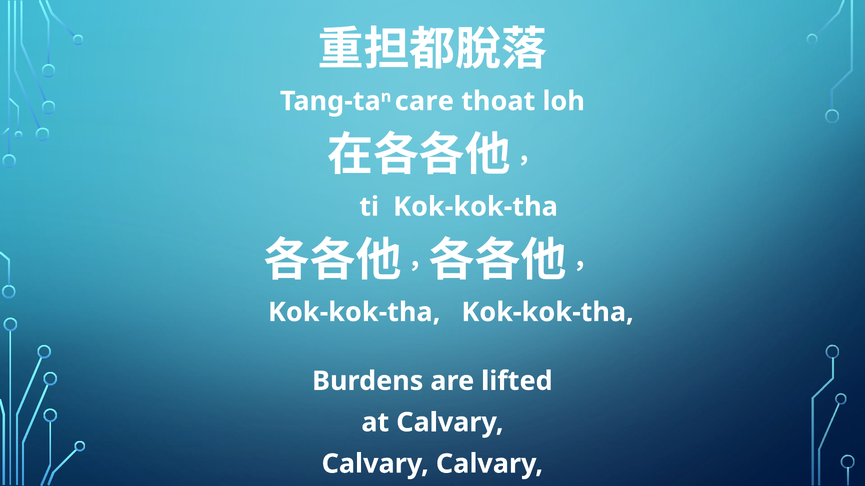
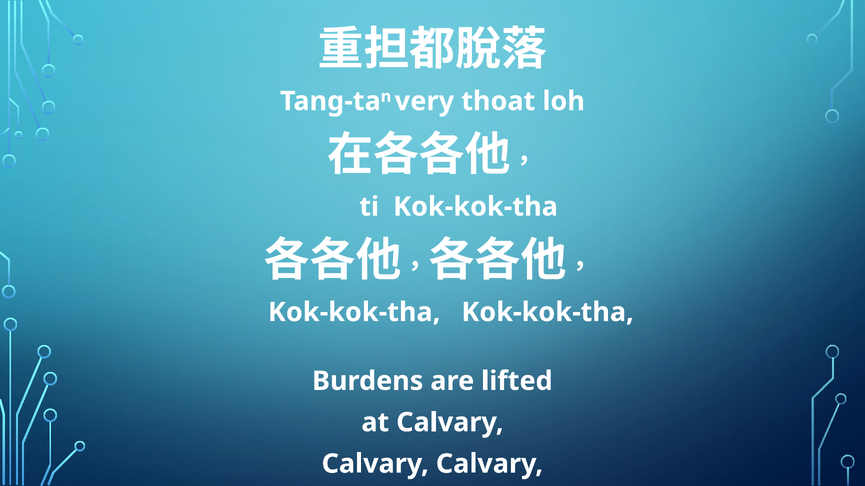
care: care -> very (424, 101)
